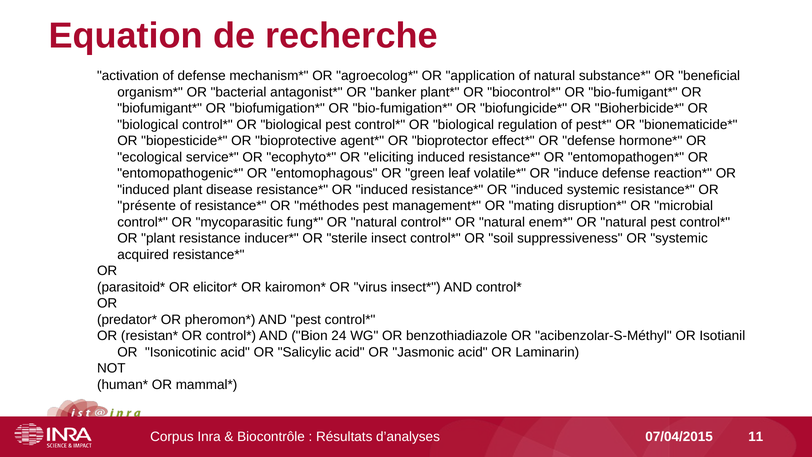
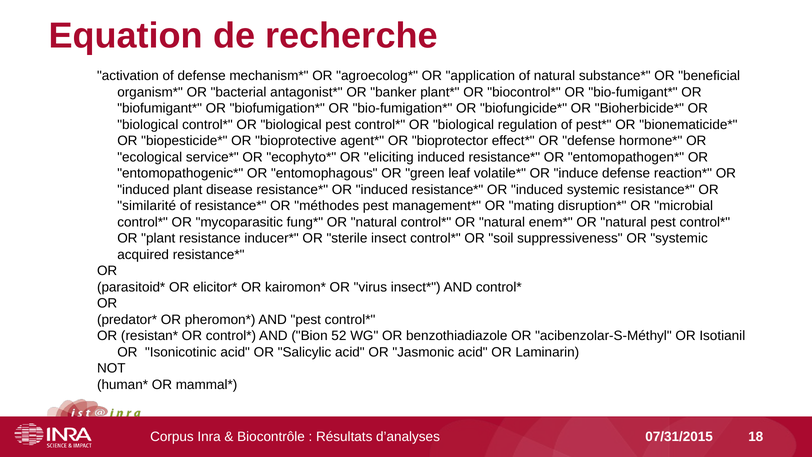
présente: présente -> similarité (147, 206)
24: 24 -> 52 (339, 336)
07/04/2015: 07/04/2015 -> 07/31/2015 (679, 436)
11: 11 -> 18 (756, 436)
